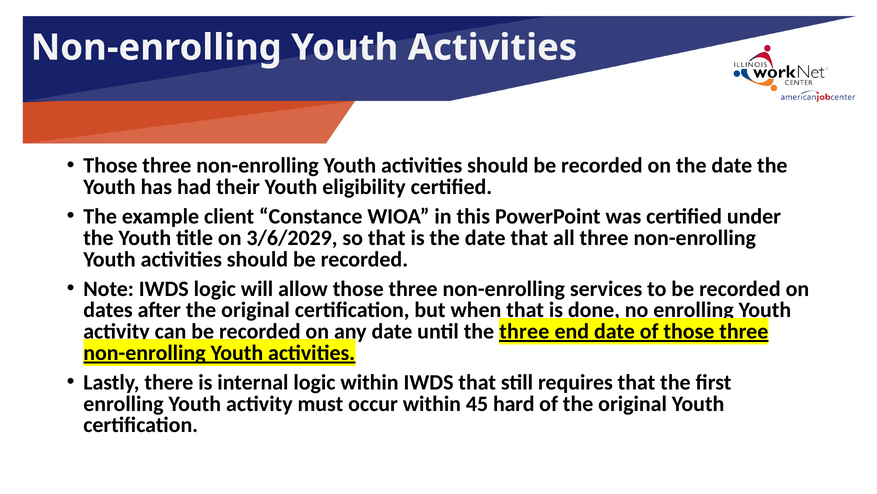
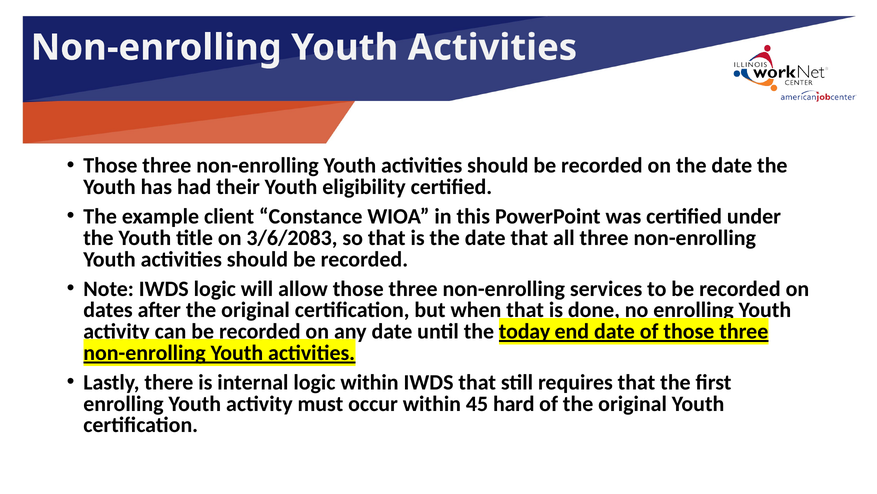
3/6/2029: 3/6/2029 -> 3/6/2083 (292, 238)
the three: three -> today (525, 331)
